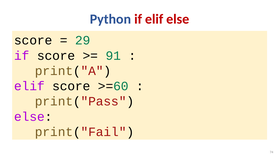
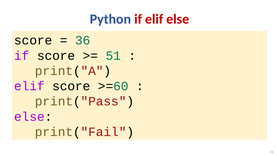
29: 29 -> 36 (83, 40)
91: 91 -> 51 (113, 56)
